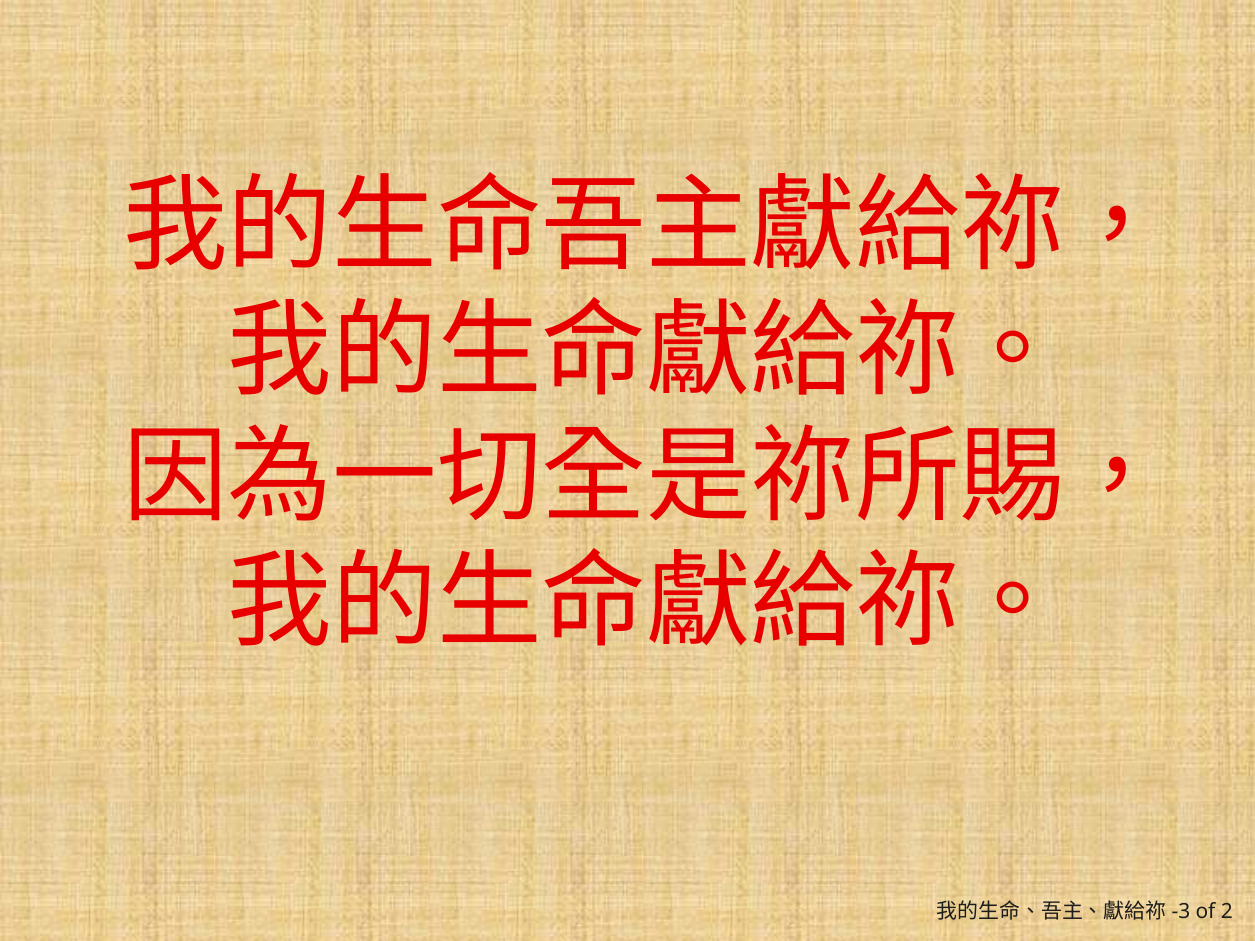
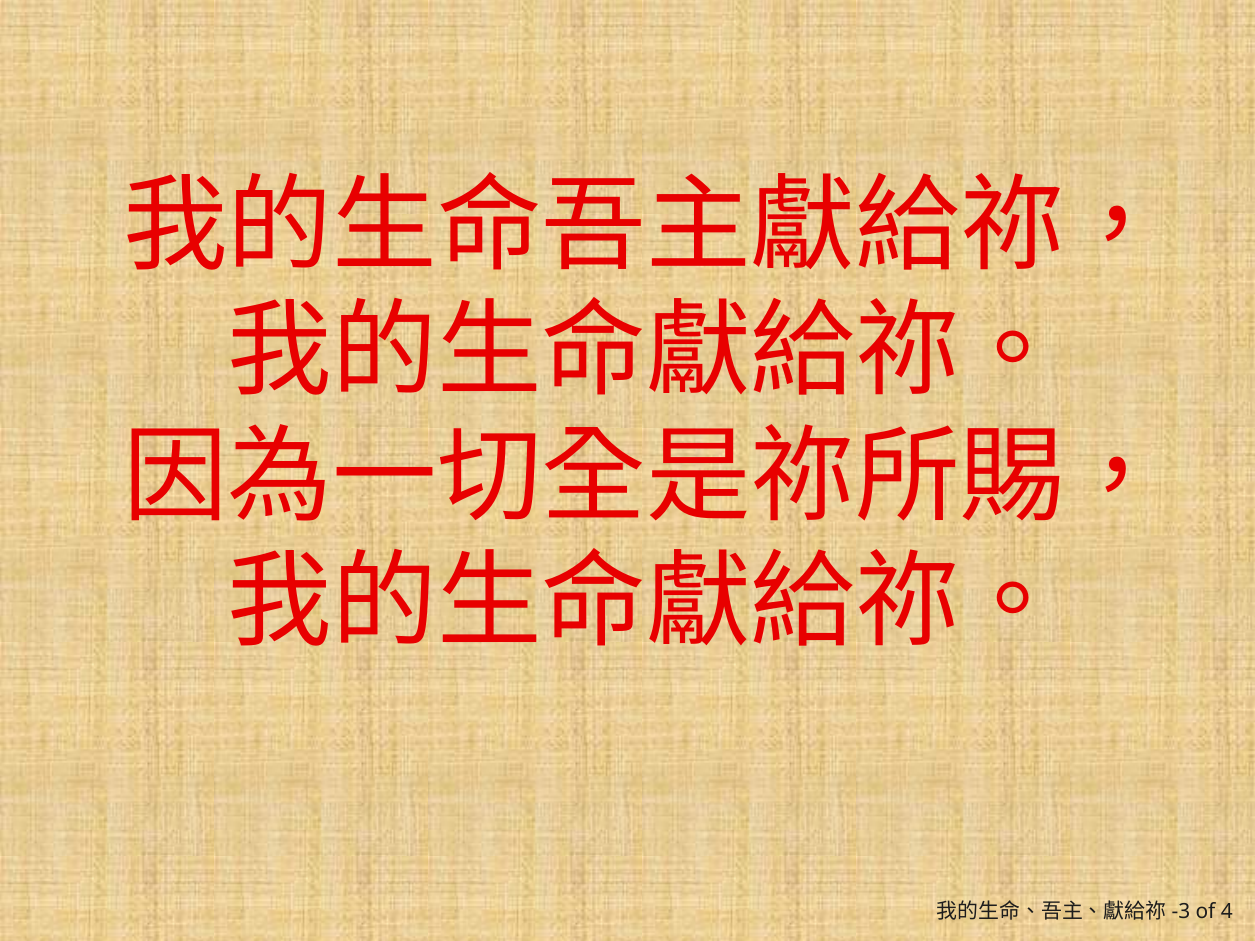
2: 2 -> 4 (1227, 912)
